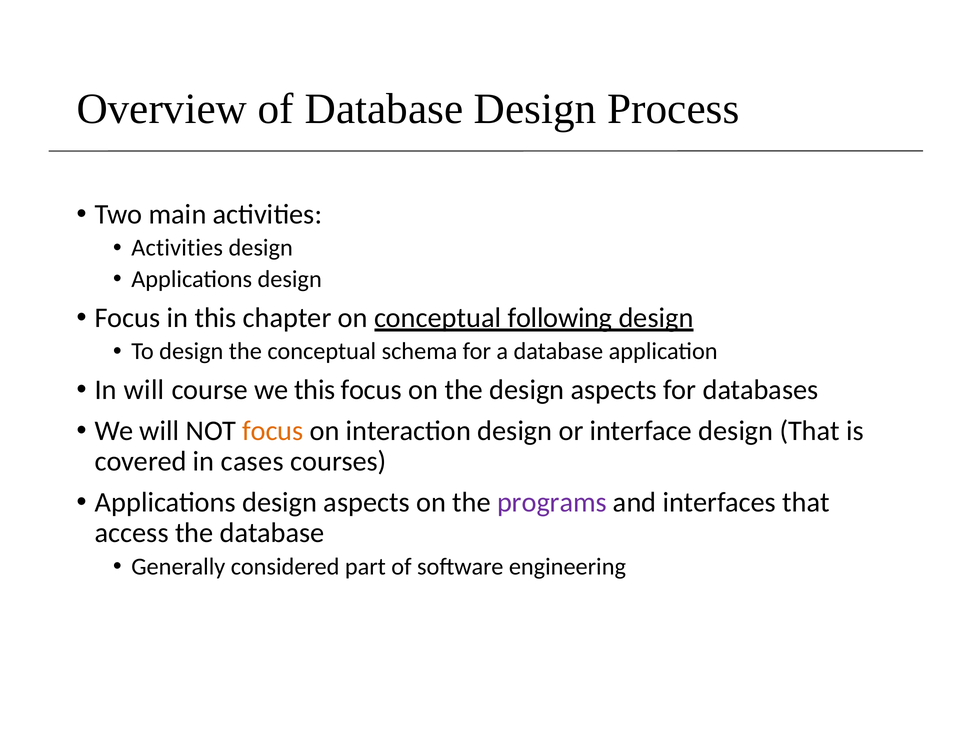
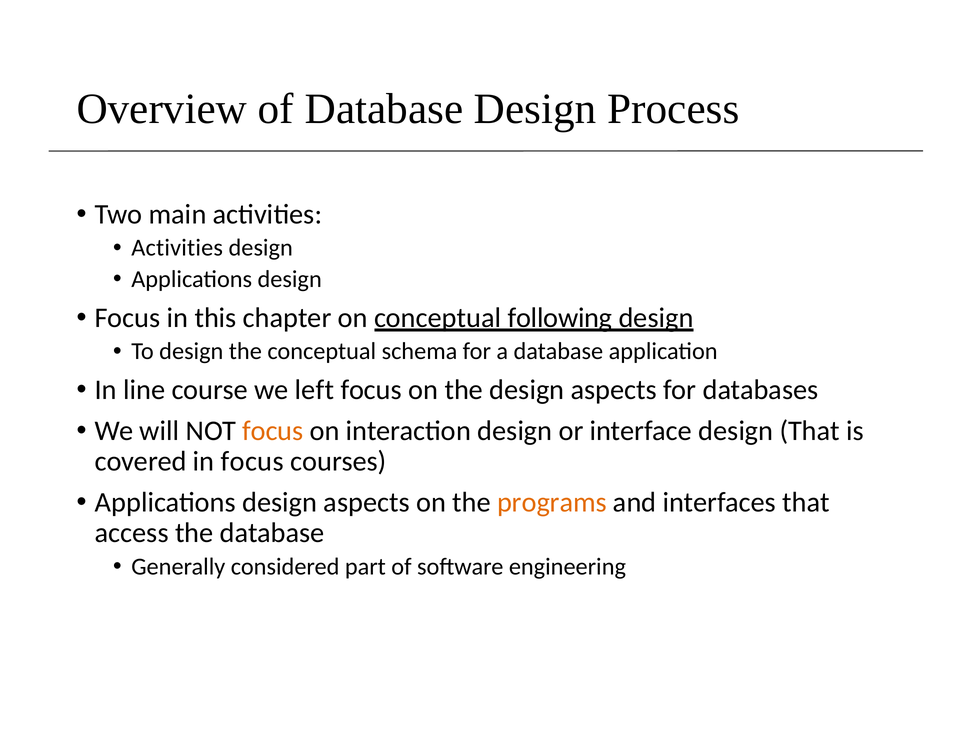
In will: will -> line (144, 390)
we this: this -> left (314, 390)
in cases: cases -> focus (252, 461)
programs colour: purple -> orange (552, 502)
